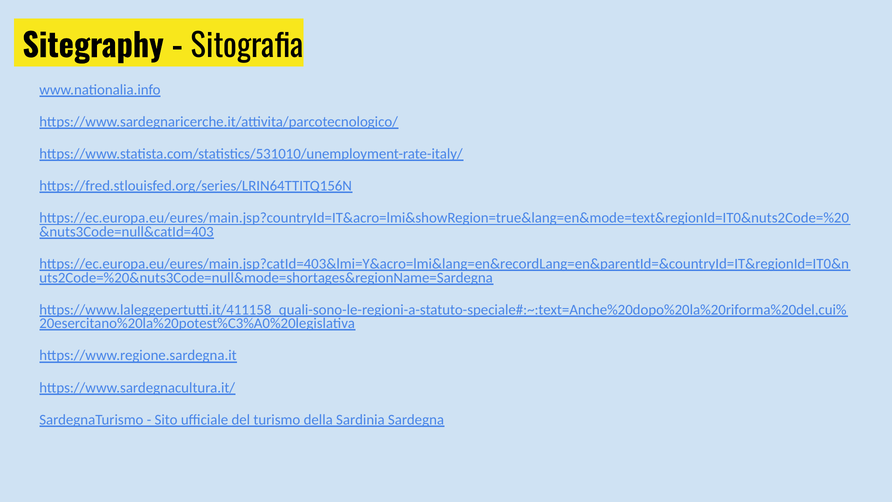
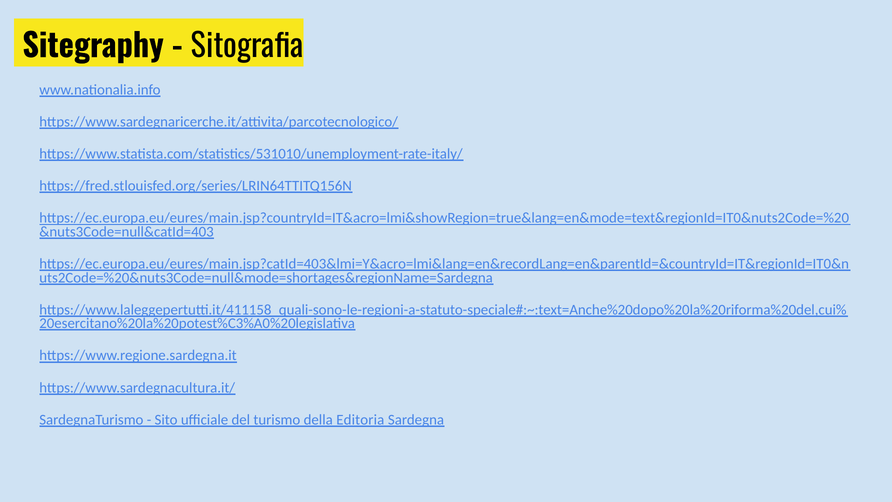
Sardinia: Sardinia -> Editoria (360, 420)
